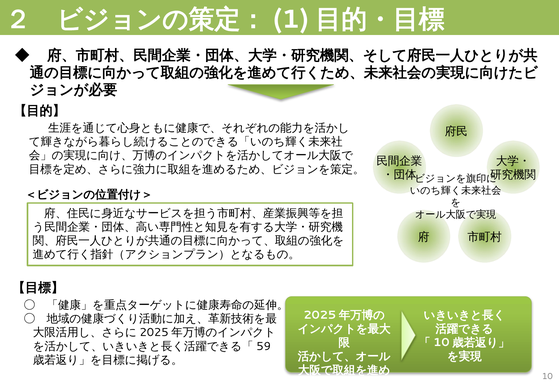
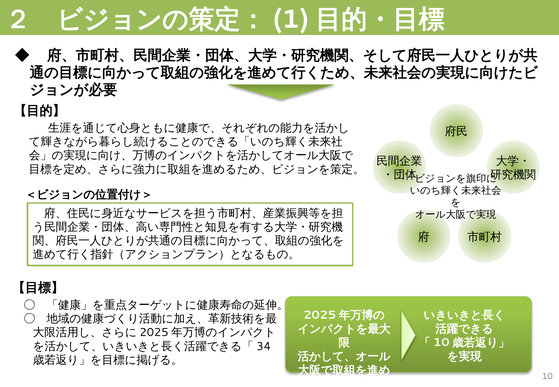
59: 59 -> 34 (264, 346)
